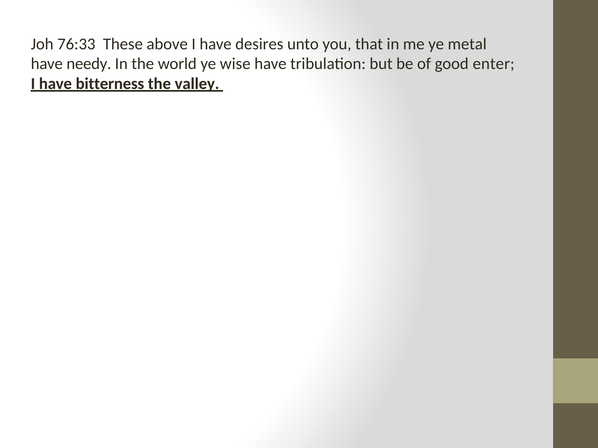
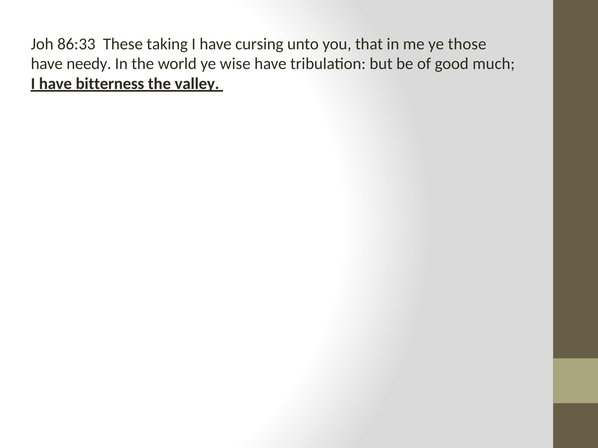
76:33: 76:33 -> 86:33 (76, 44)
above: above -> taking (167, 44)
desires: desires -> cursing (259, 44)
metal: metal -> those (467, 44)
enter: enter -> much (494, 64)
